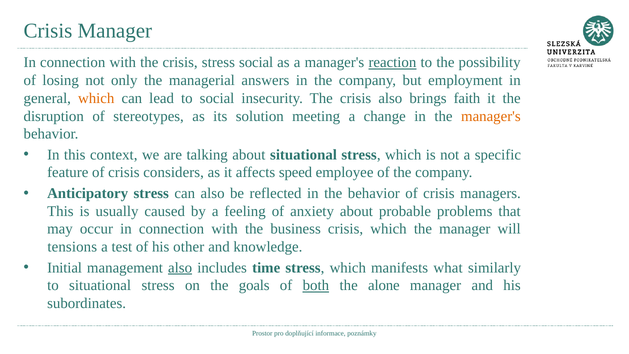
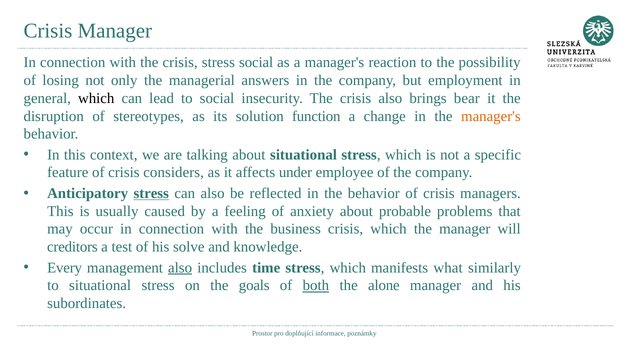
reaction underline: present -> none (392, 63)
which colour: orange -> black (96, 98)
faith: faith -> bear (467, 98)
meeting: meeting -> function (316, 116)
speed: speed -> under (296, 173)
stress underline: none -> present (151, 193)
tensions: tensions -> creditors (72, 247)
other: other -> solve (189, 247)
Initial: Initial -> Every (65, 268)
